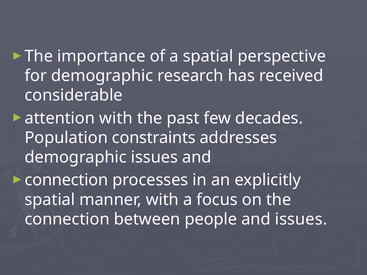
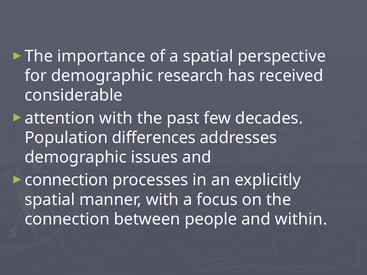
constraints: constraints -> differences (154, 138)
and issues: issues -> within (301, 219)
